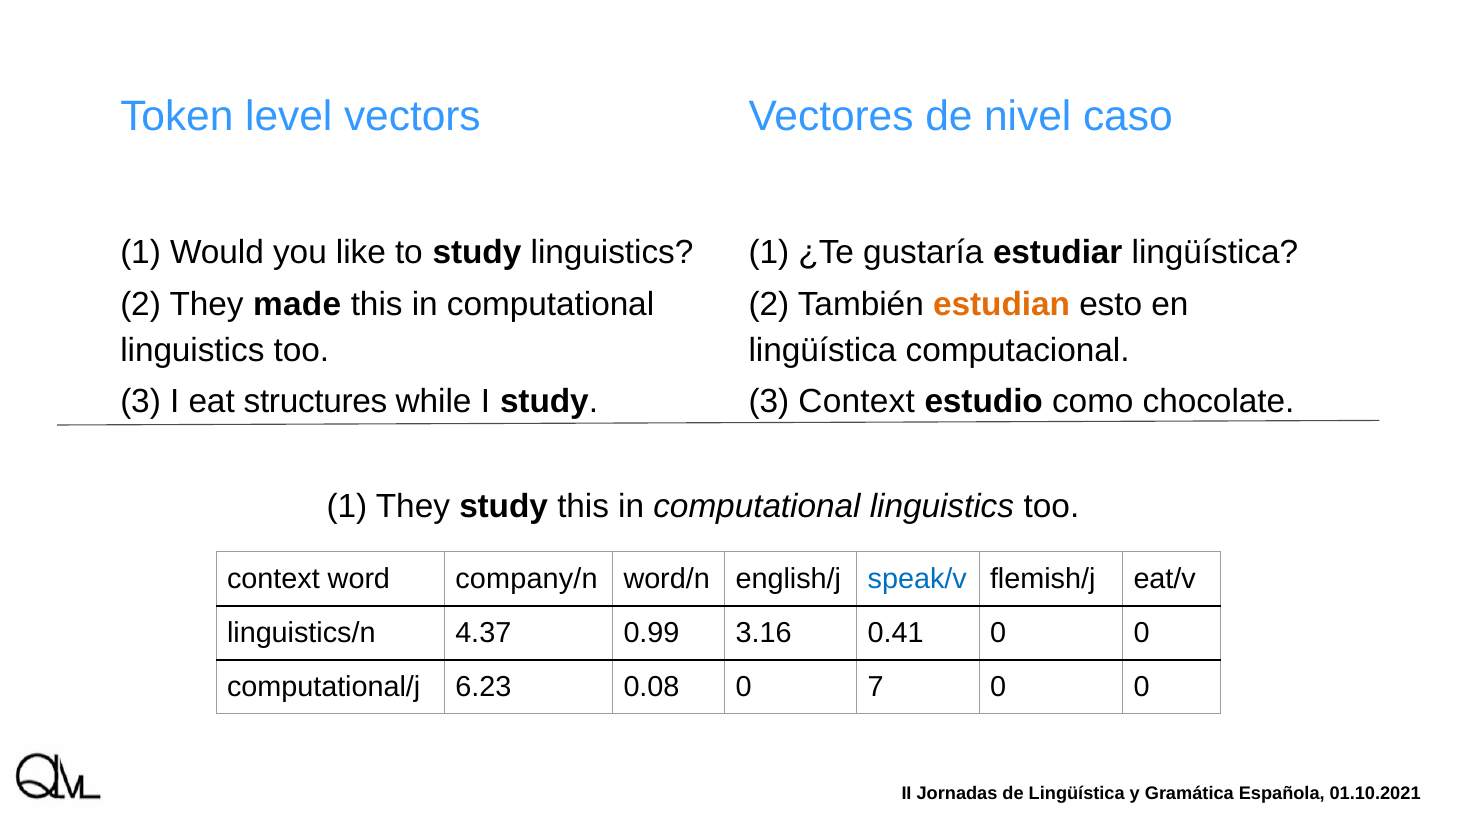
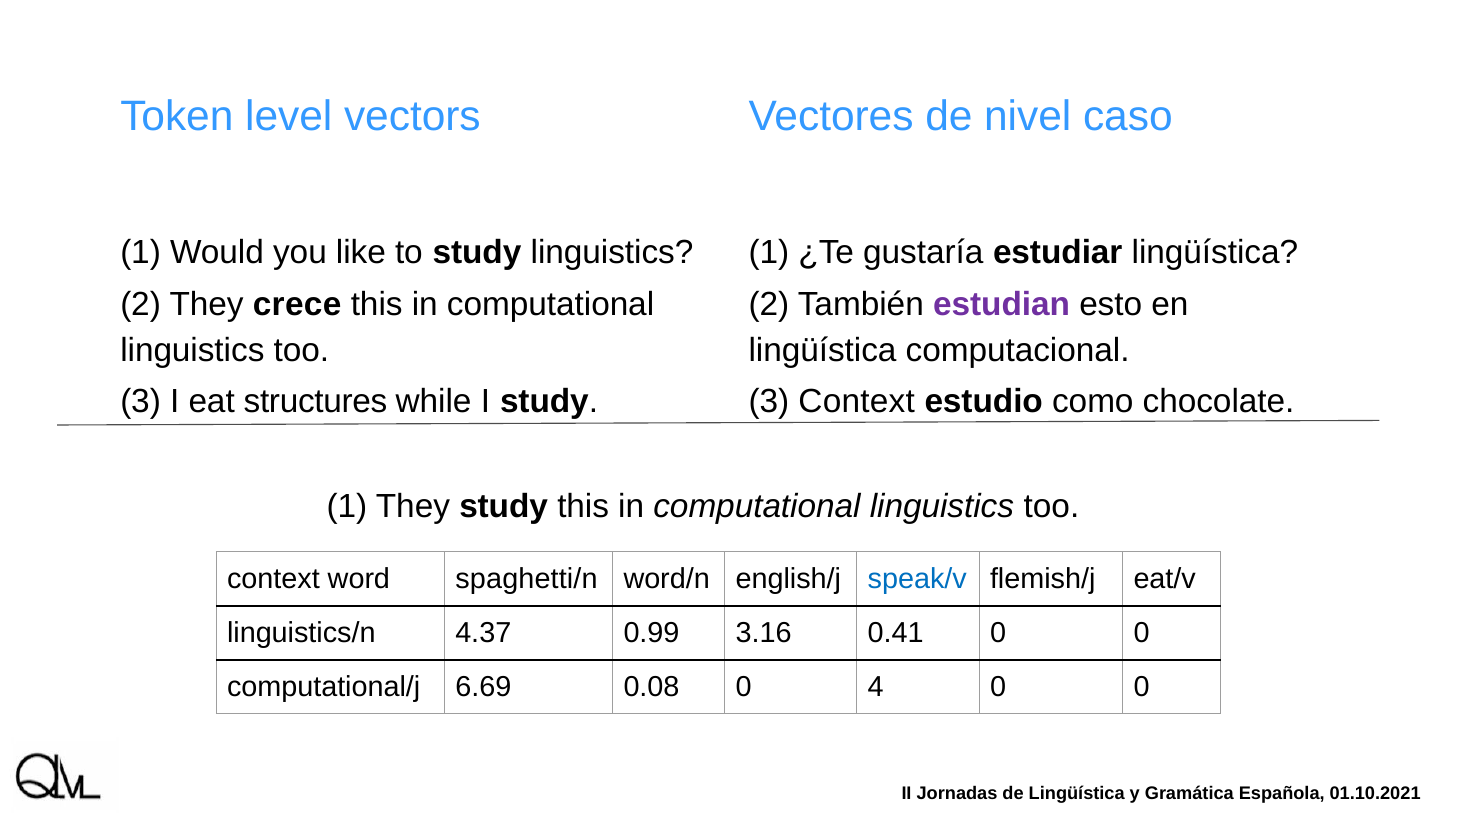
made: made -> crece (297, 304)
estudian colour: orange -> purple (1001, 304)
company/n: company/n -> spaghetti/n (527, 579)
6.23: 6.23 -> 6.69 (483, 687)
7: 7 -> 4 (876, 687)
